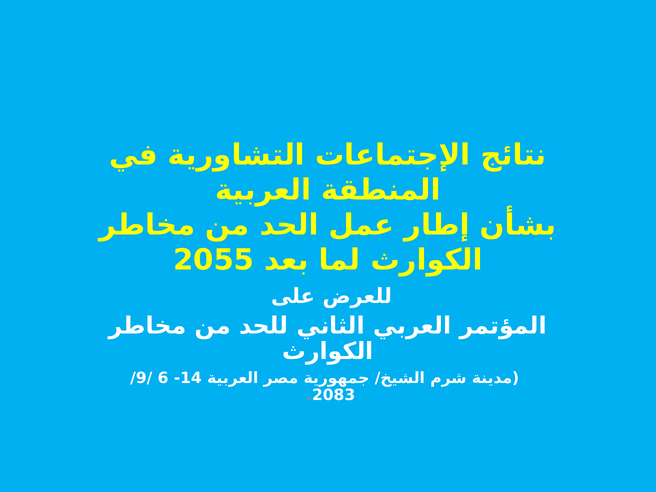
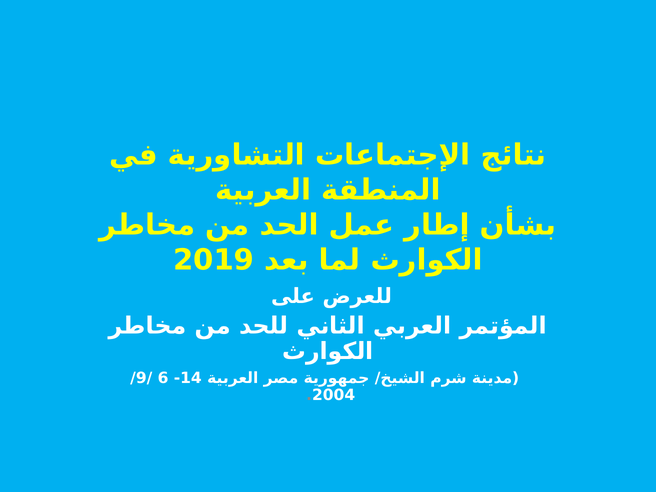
2055: 2055 -> 2019 (214, 260)
2083: 2083 -> 2004 (334, 395)
